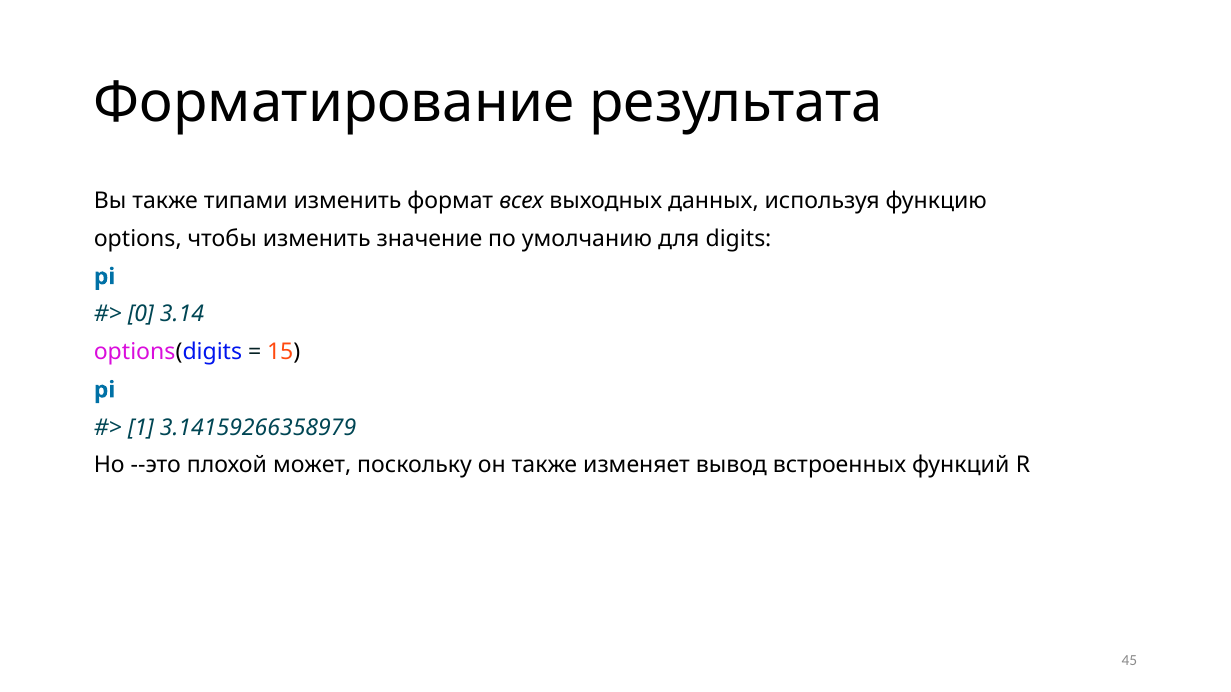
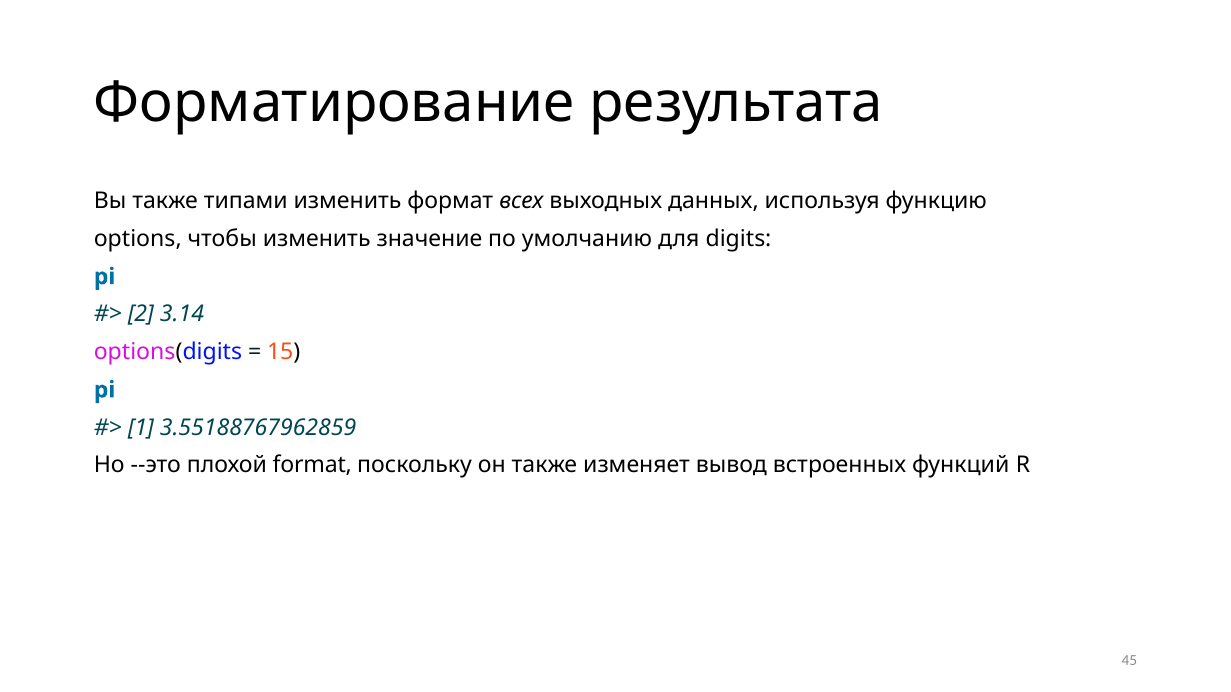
0: 0 -> 2 (141, 315)
3.14159266358979: 3.14159266358979 -> 3.55188767962859 (258, 428)
может: может -> format (312, 466)
